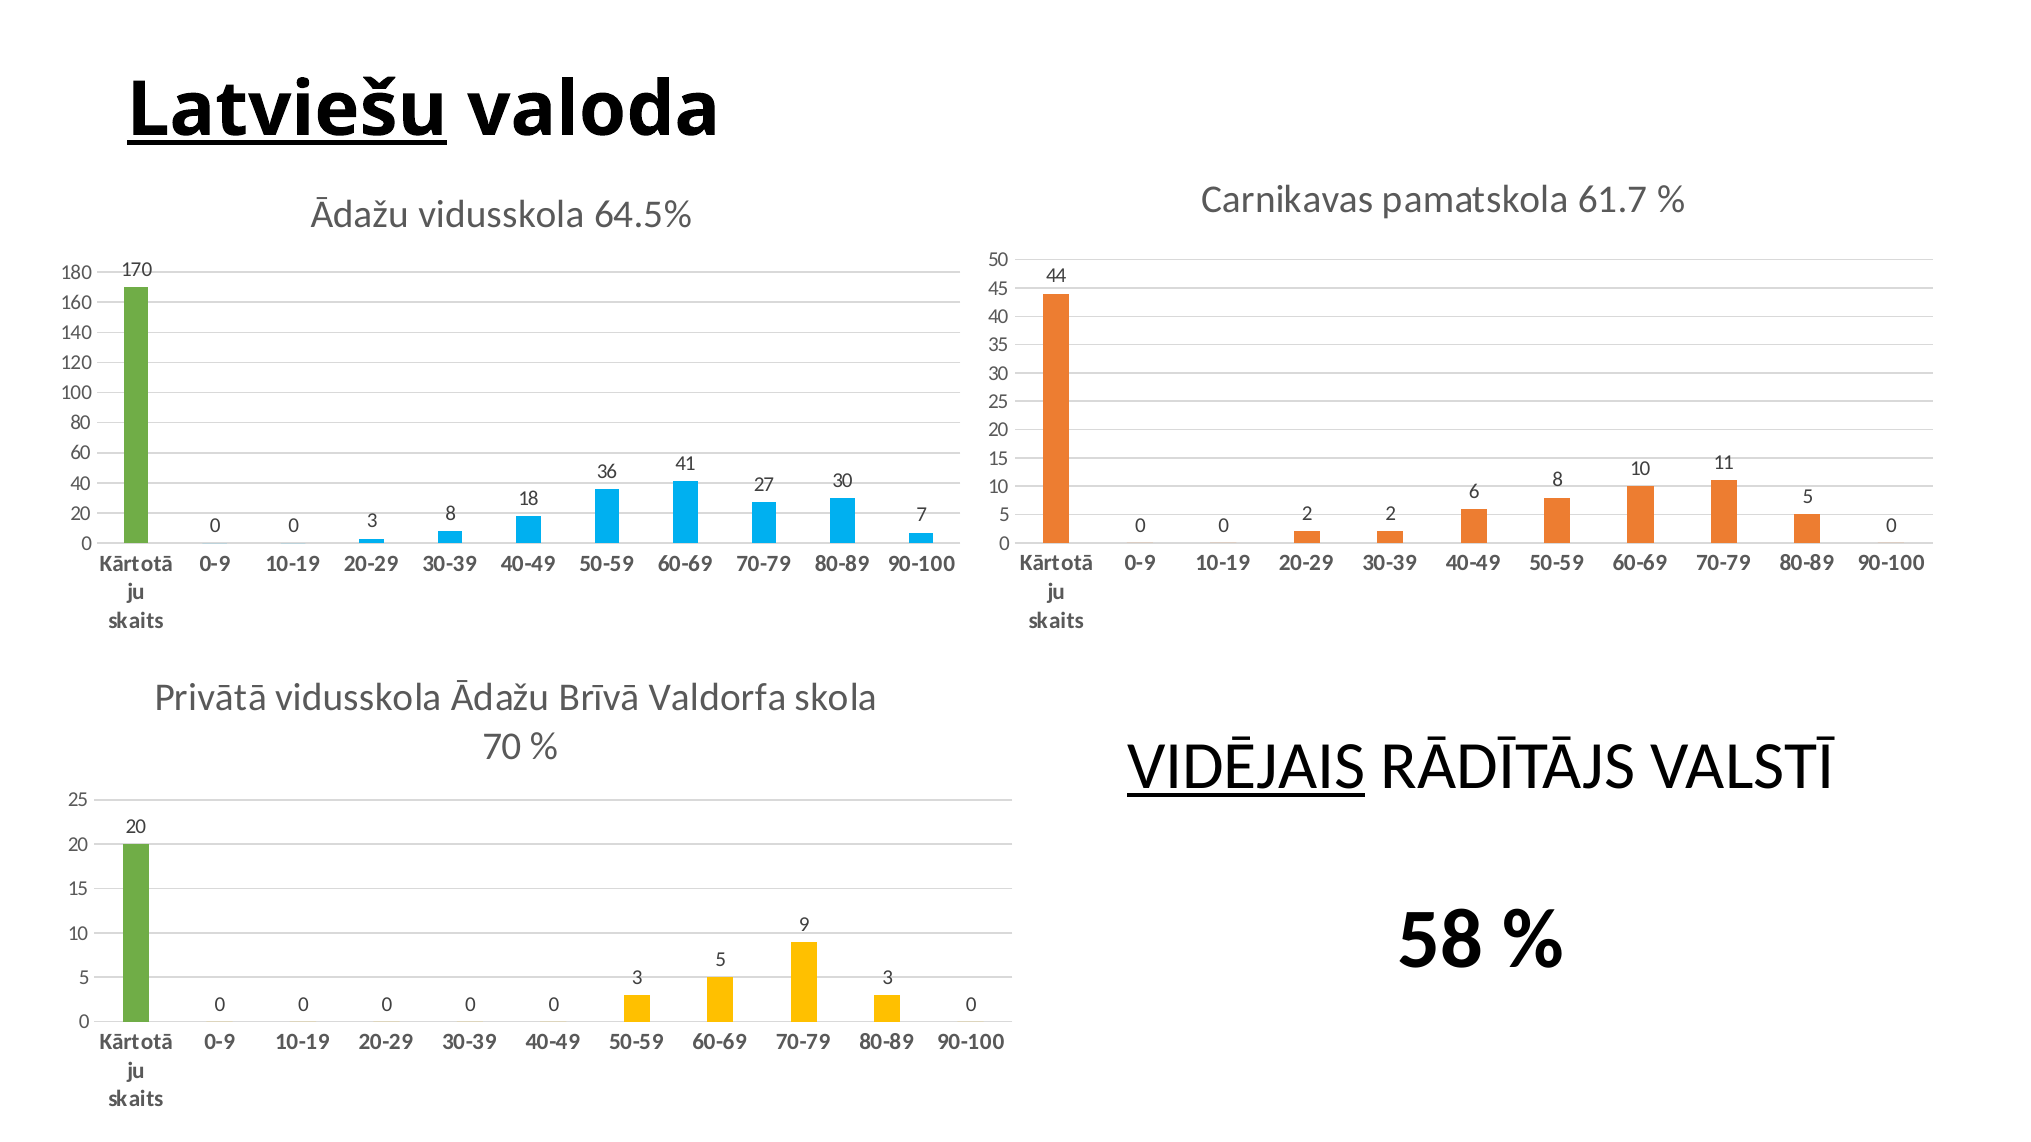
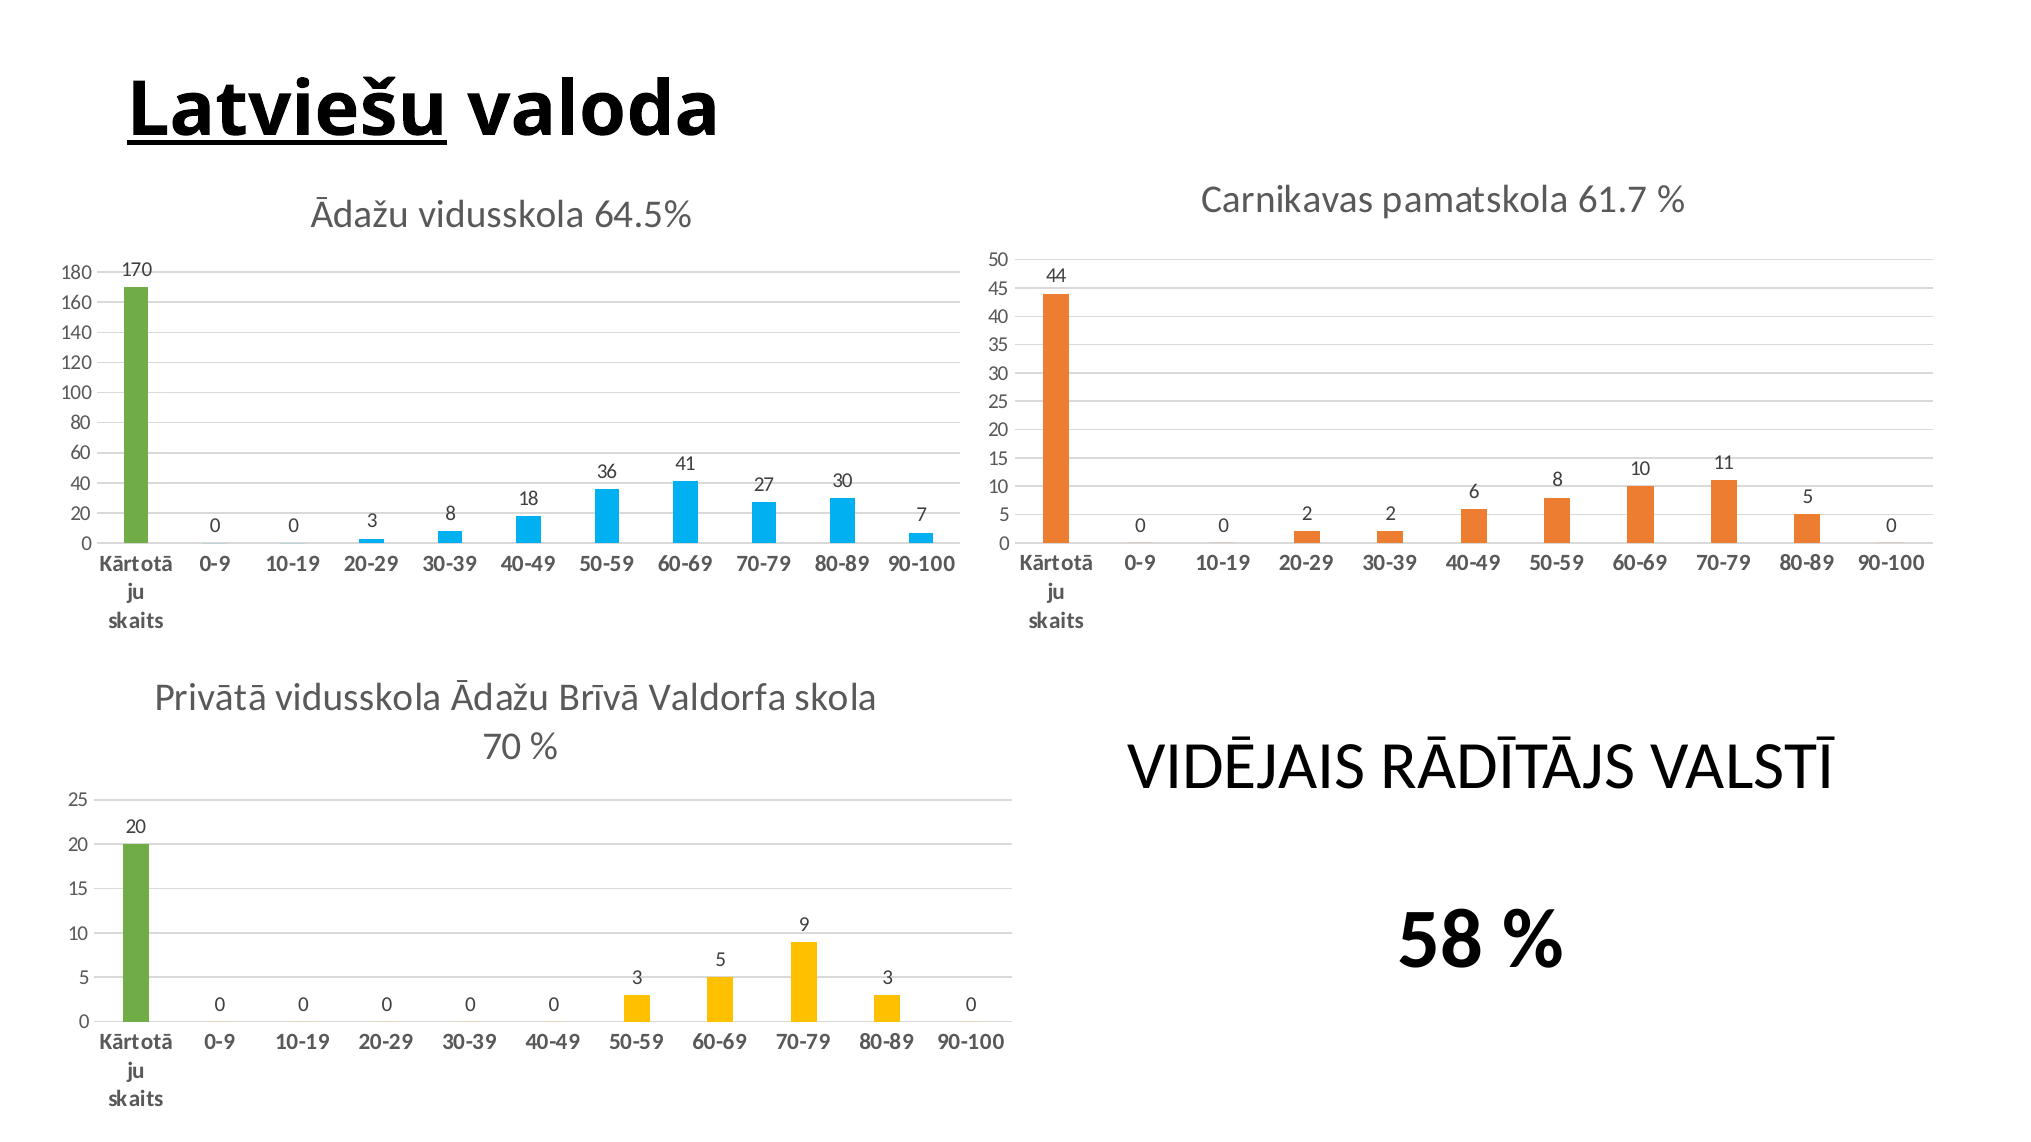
VIDĒJAIS underline: present -> none (1246, 766)
